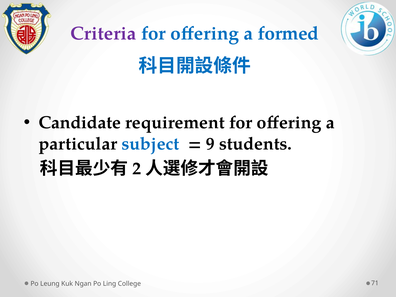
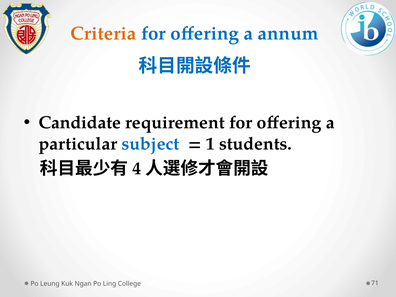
Criteria colour: purple -> orange (103, 33)
formed: formed -> annum (288, 33)
9: 9 -> 1 (210, 144)
2: 2 -> 4 (137, 168)
